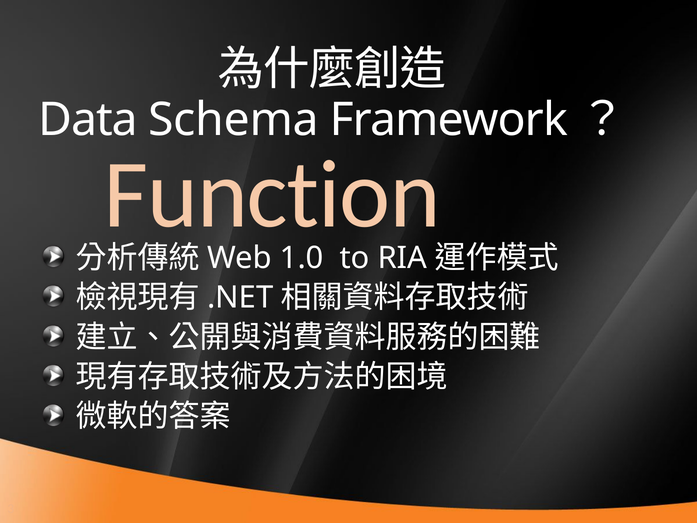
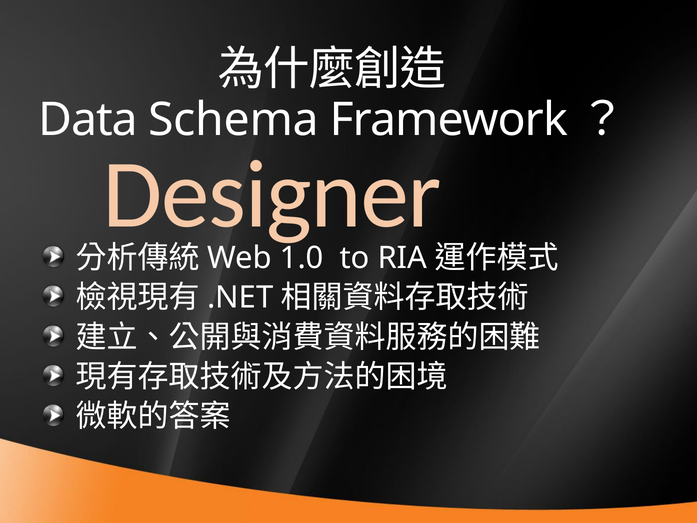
Function: Function -> Designer (272, 195)
